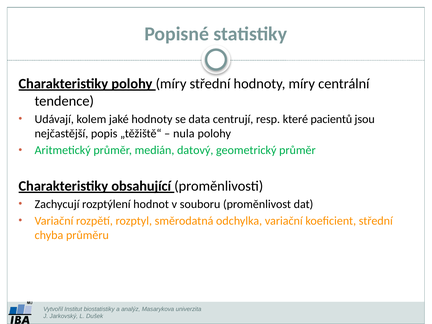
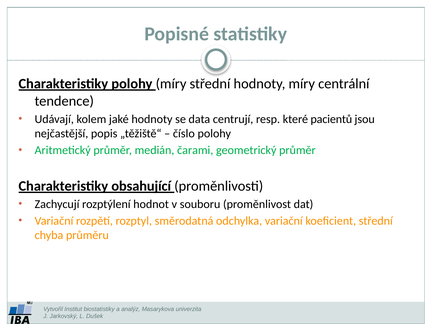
nula: nula -> číslo (184, 134)
datový: datový -> čarami (195, 150)
